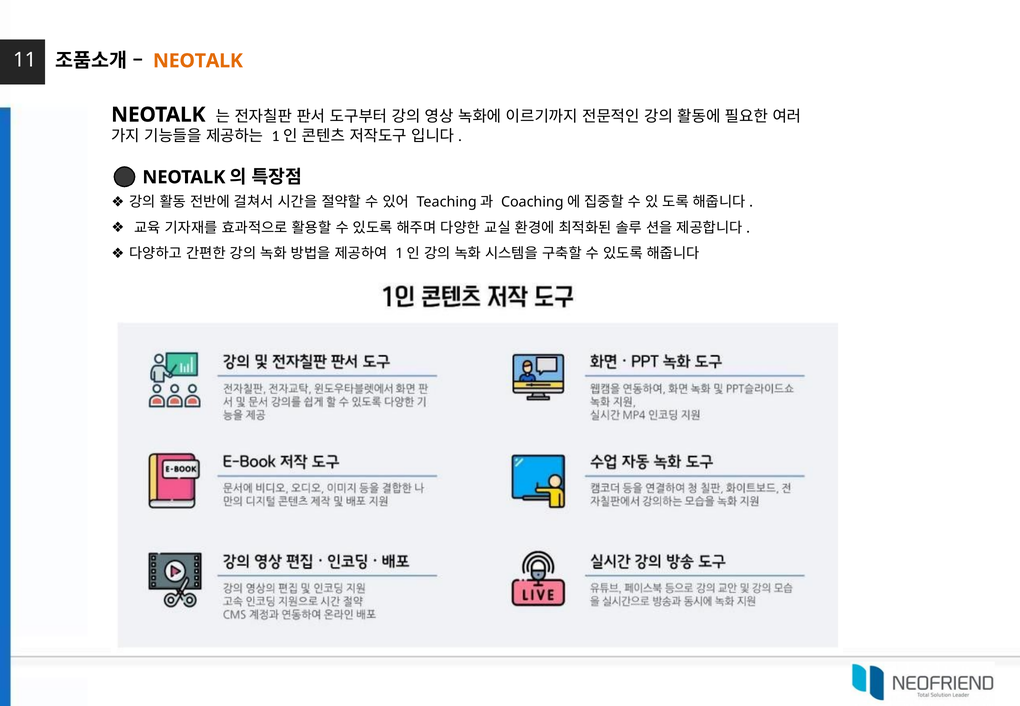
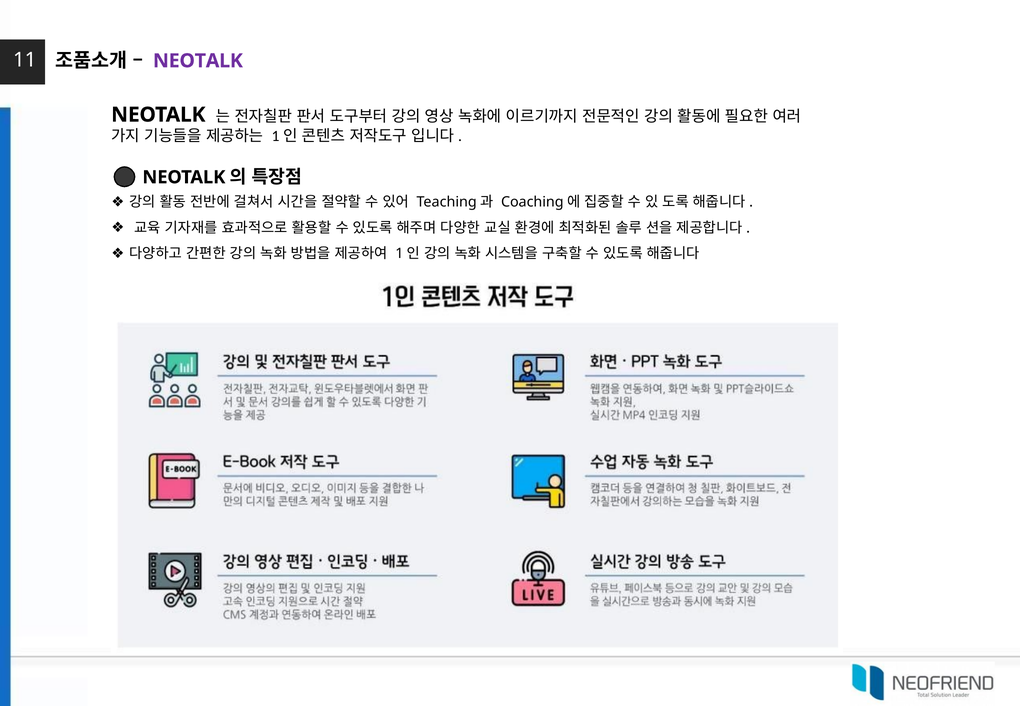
NEOTALK colour: orange -> purple (198, 61)
